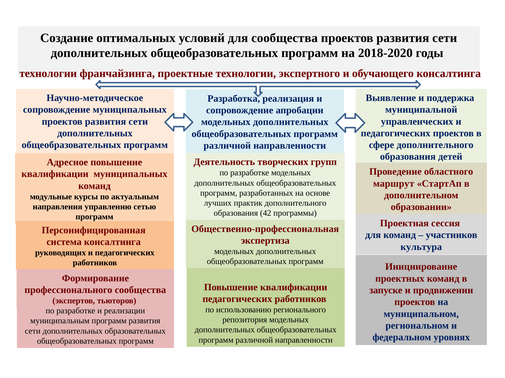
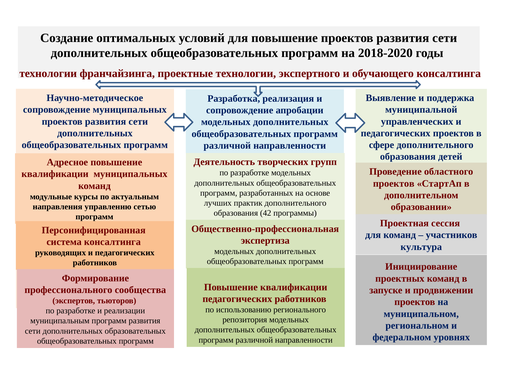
для сообщества: сообщества -> повышение (285, 38)
маршрут: маршрут -> проектов (394, 184)
